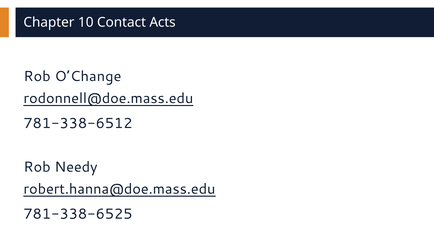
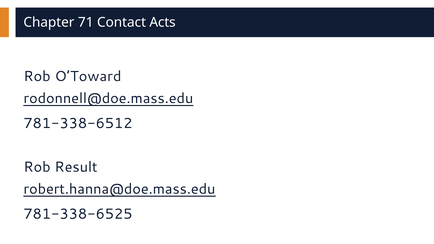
10: 10 -> 71 (86, 22)
O’Change: O’Change -> O’Toward (88, 76)
Needy: Needy -> Result (76, 167)
